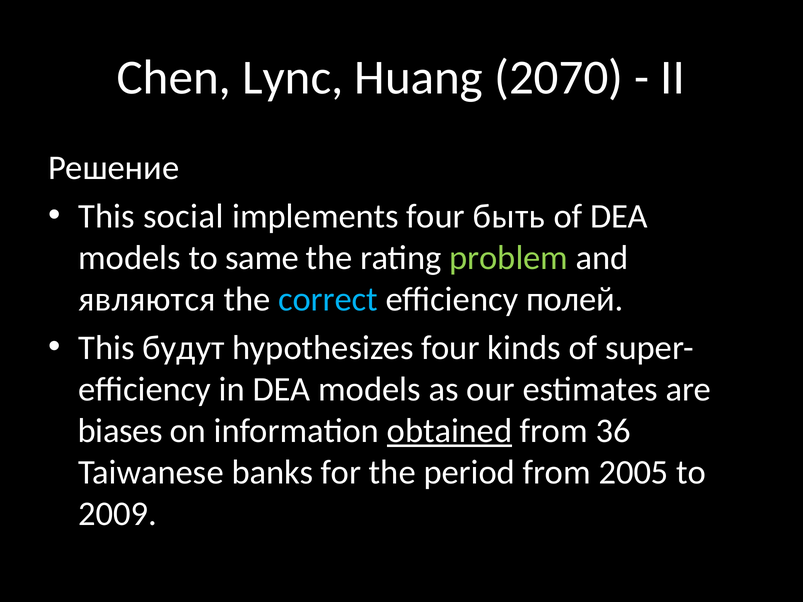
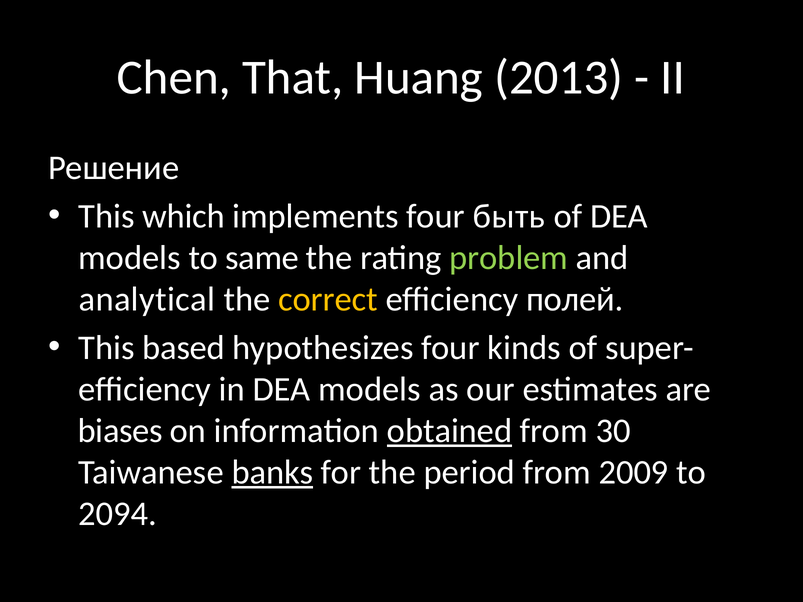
Lync: Lync -> That (293, 78)
2070: 2070 -> 2013 (559, 78)
social: social -> which (184, 216)
являются: являются -> analytical (147, 299)
correct colour: light blue -> yellow (328, 299)
будут: будут -> based (184, 348)
36: 36 -> 30 (613, 431)
banks underline: none -> present (272, 473)
2005: 2005 -> 2009 (634, 473)
2009: 2009 -> 2094 (118, 514)
